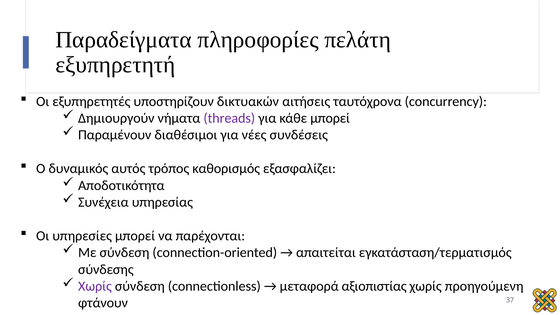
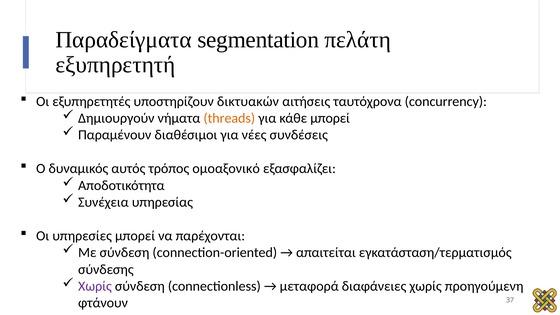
πληροφορίες: πληροφορίες -> segmentation (258, 40)
threads colour: purple -> orange (229, 118)
καθορισμός: καθορισμός -> ομοαξονικό (226, 169)
αξιοπιστίας: αξιοπιστίας -> διαφάνειες (374, 286)
